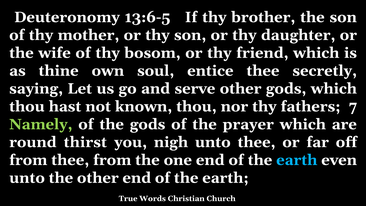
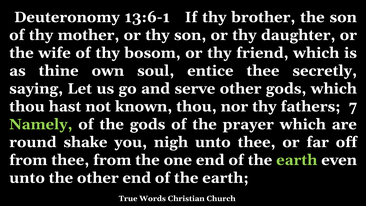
13:6-5: 13:6-5 -> 13:6-1 (147, 17)
thirst: thirst -> shake (85, 142)
earth colour: light blue -> light green (297, 160)
